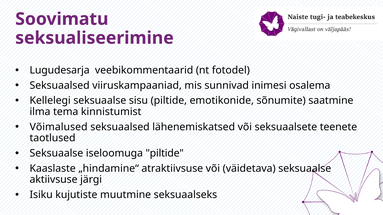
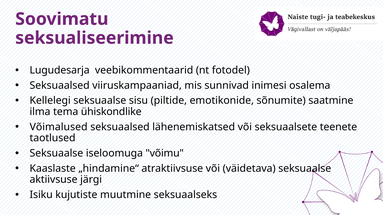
kinnistumist: kinnistumist -> ühiskondlike (111, 112)
iseloomuga piltide: piltide -> võimu (165, 154)
